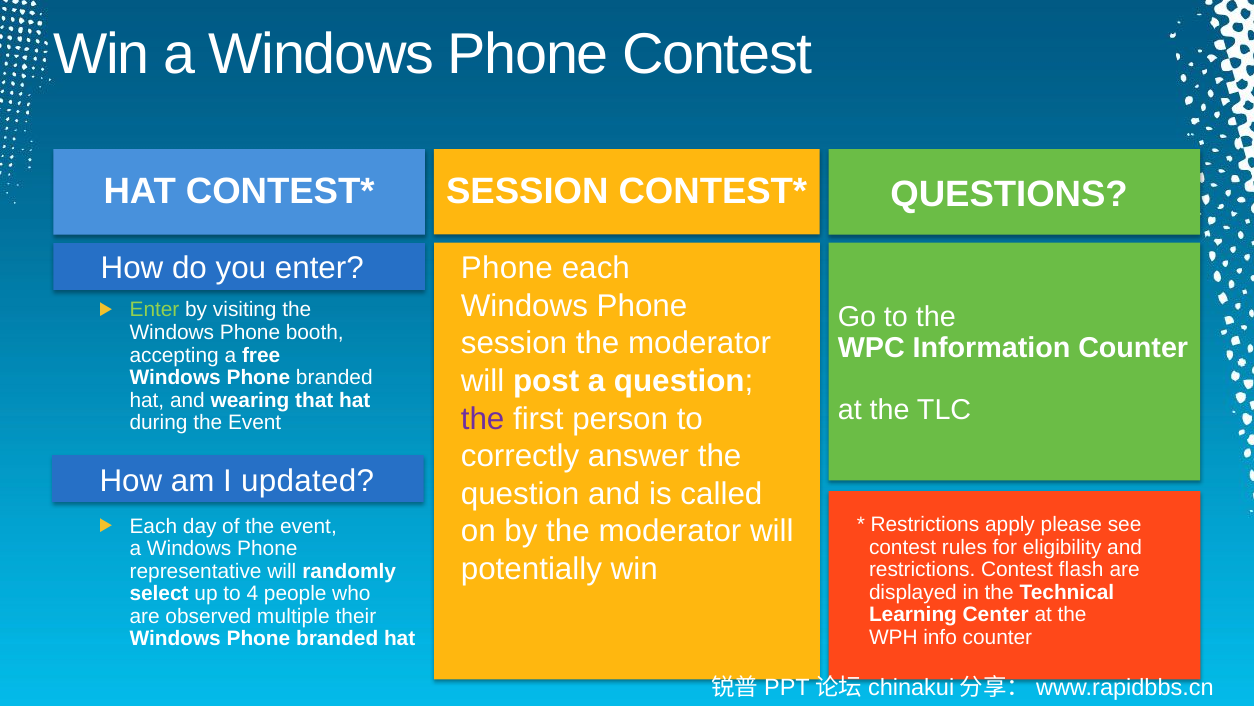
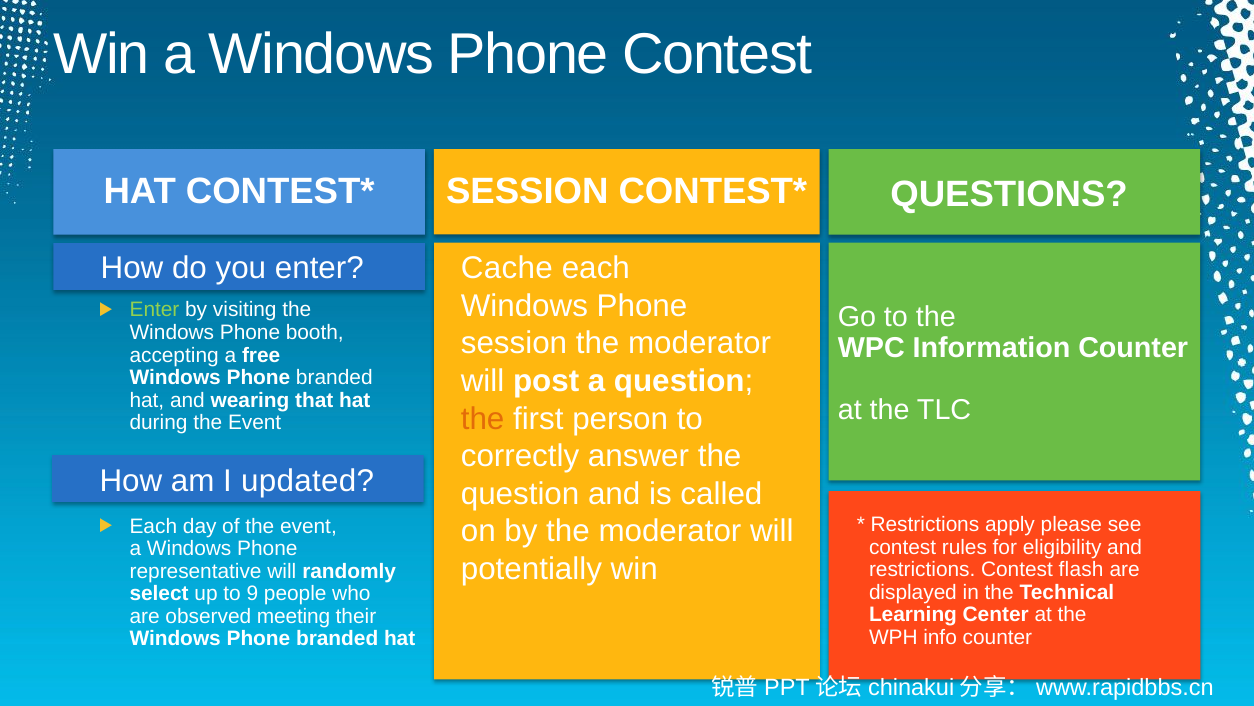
Phone: Phone -> Cache (507, 268)
the colour: purple -> orange (483, 418)
4: 4 -> 9 (252, 593)
multiple: multiple -> meeting (294, 616)
